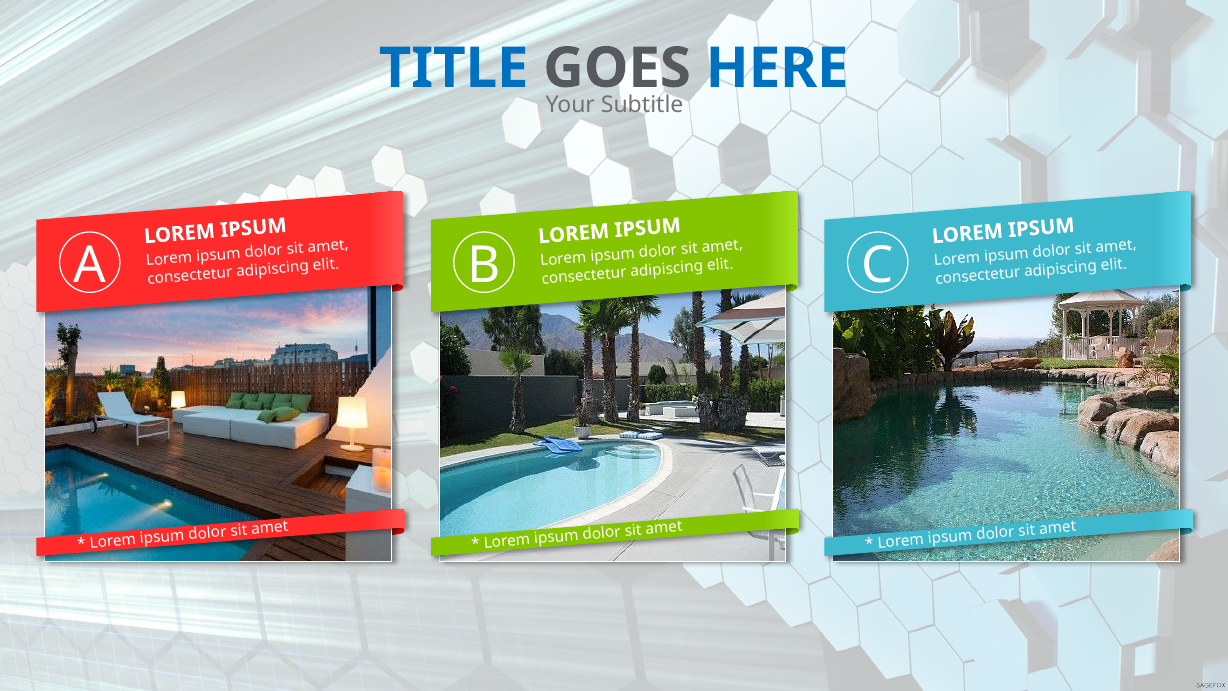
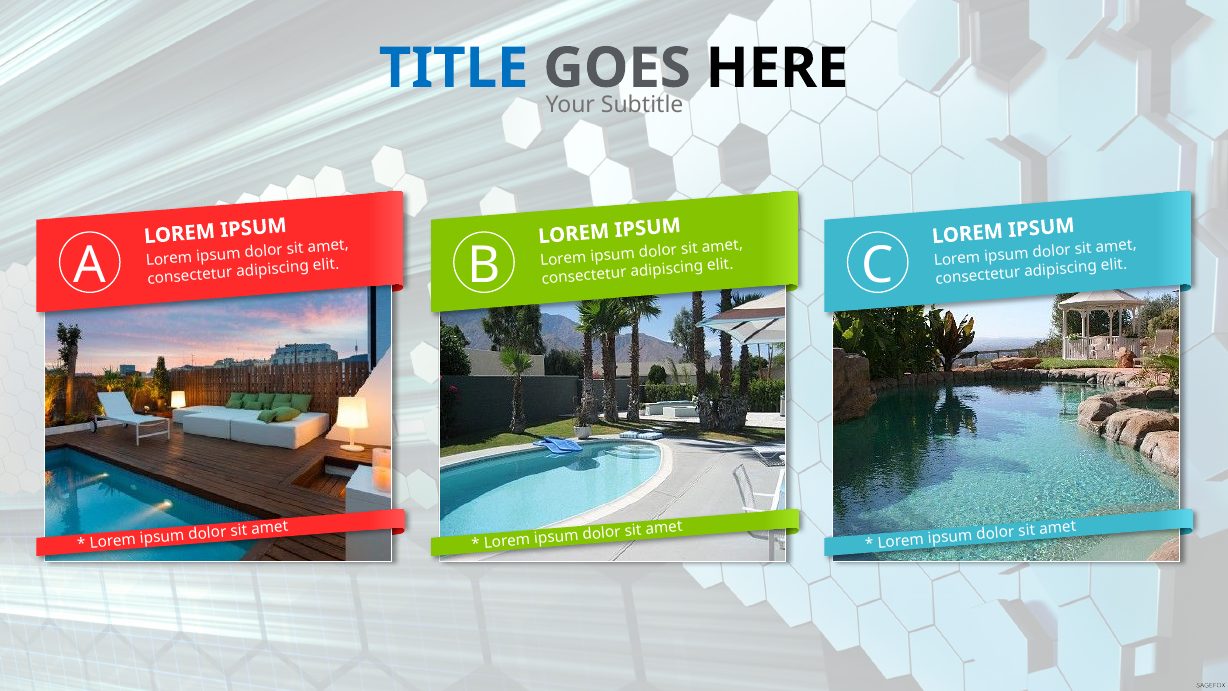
HERE colour: blue -> black (777, 68)
